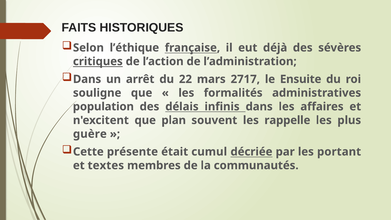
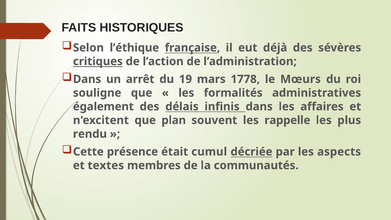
22: 22 -> 19 (185, 79)
2717: 2717 -> 1778 (245, 79)
Ensuite: Ensuite -> Mœurs (301, 79)
population: population -> également (103, 107)
guère: guère -> rendu (90, 134)
présente: présente -> présence (133, 152)
portant: portant -> aspects (339, 152)
